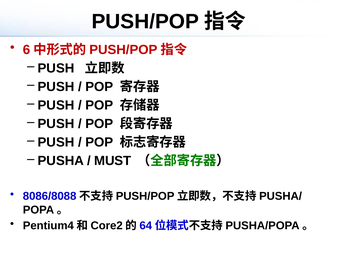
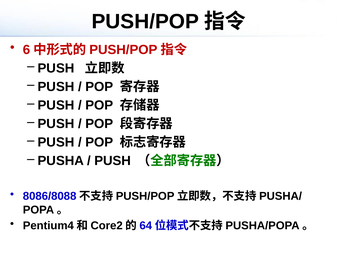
MUST: MUST -> PUSH (113, 161)
